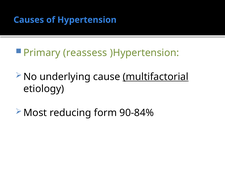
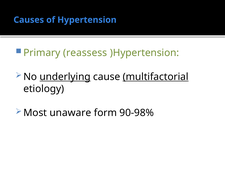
underlying underline: none -> present (65, 77)
reducing: reducing -> unaware (70, 113)
90-84%: 90-84% -> 90-98% (137, 113)
